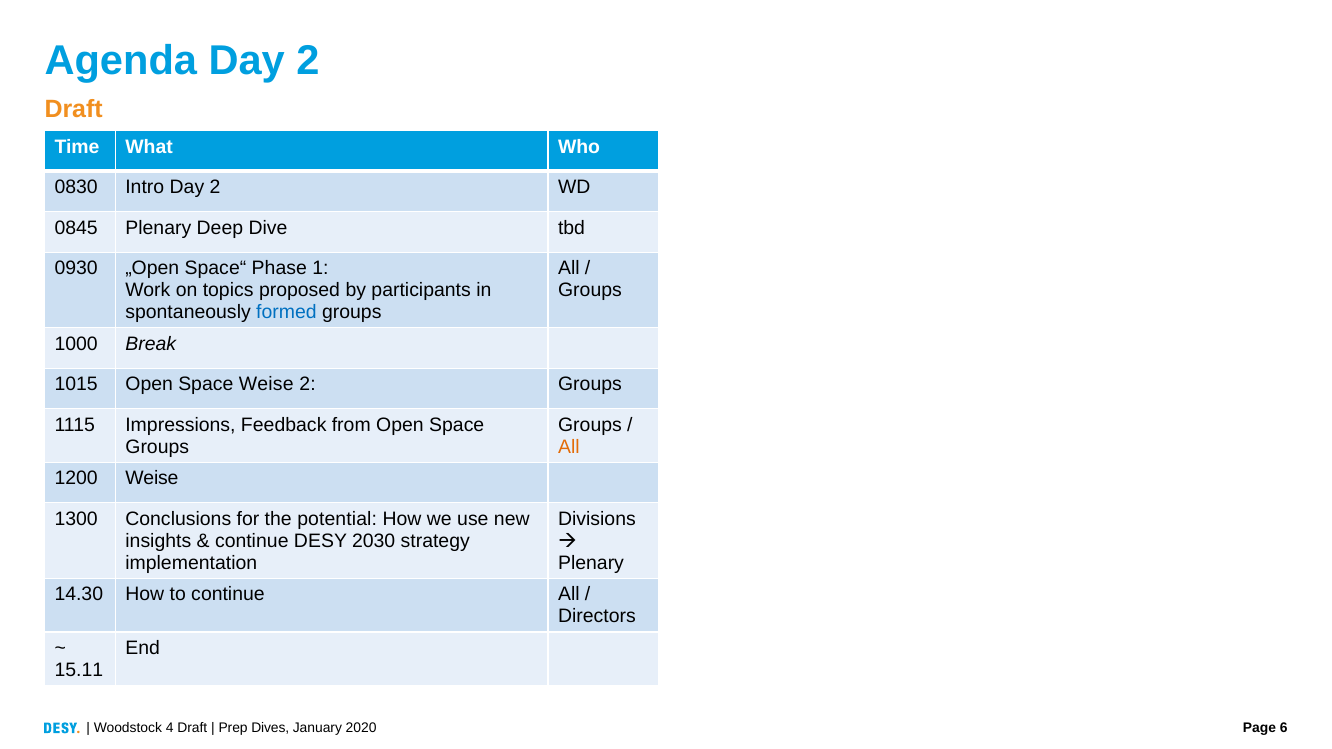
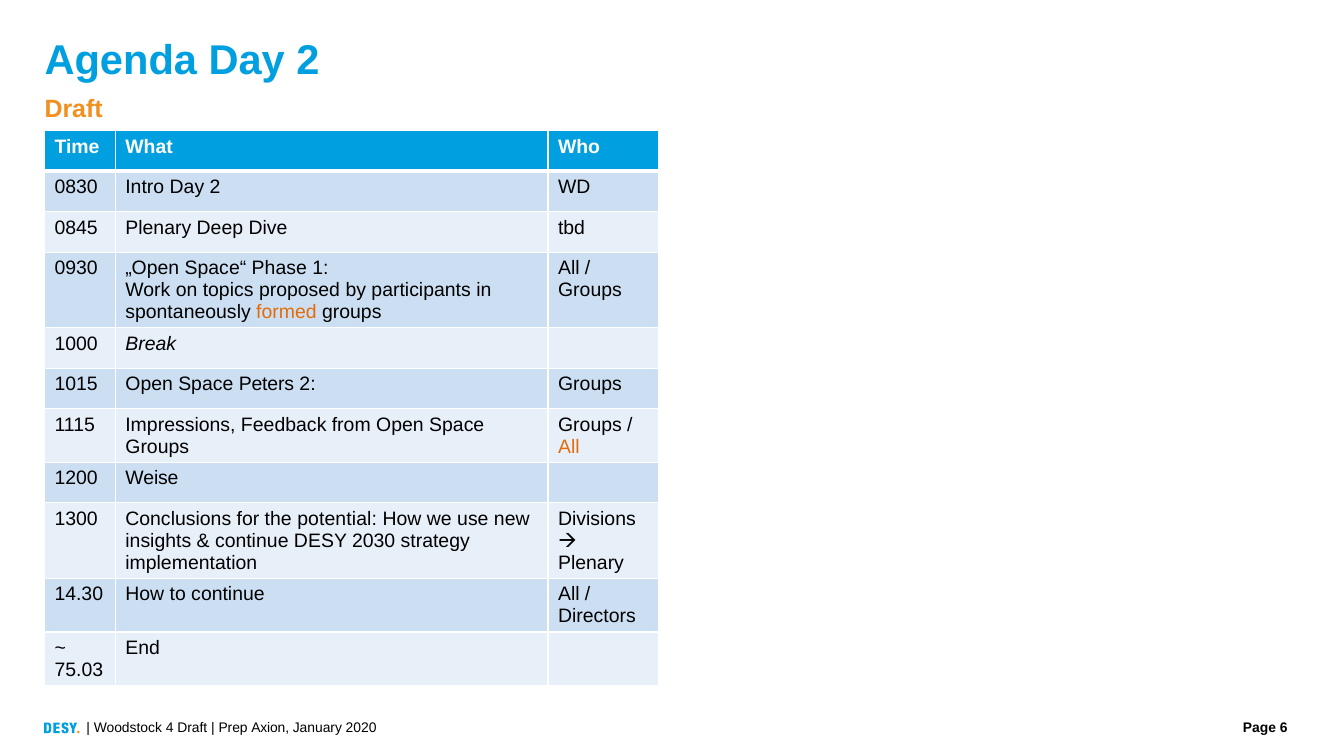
formed colour: blue -> orange (286, 312)
Space Weise: Weise -> Peters (266, 385)
15.11: 15.11 -> 75.03 (79, 670)
Dives: Dives -> Axion (270, 728)
